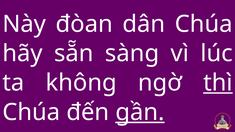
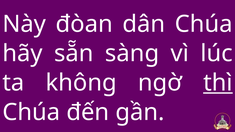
gần underline: present -> none (140, 112)
